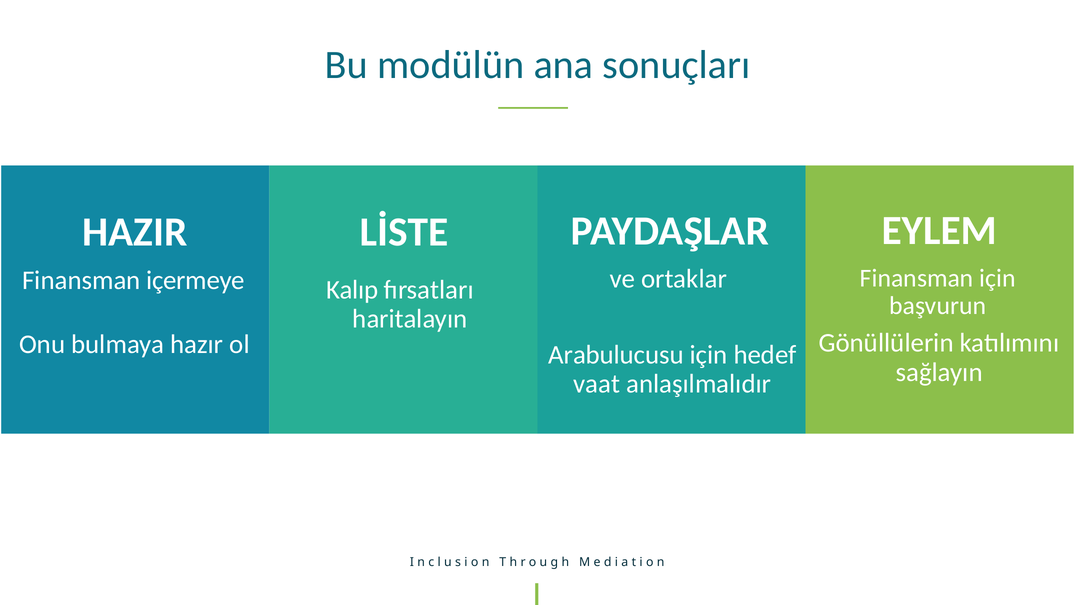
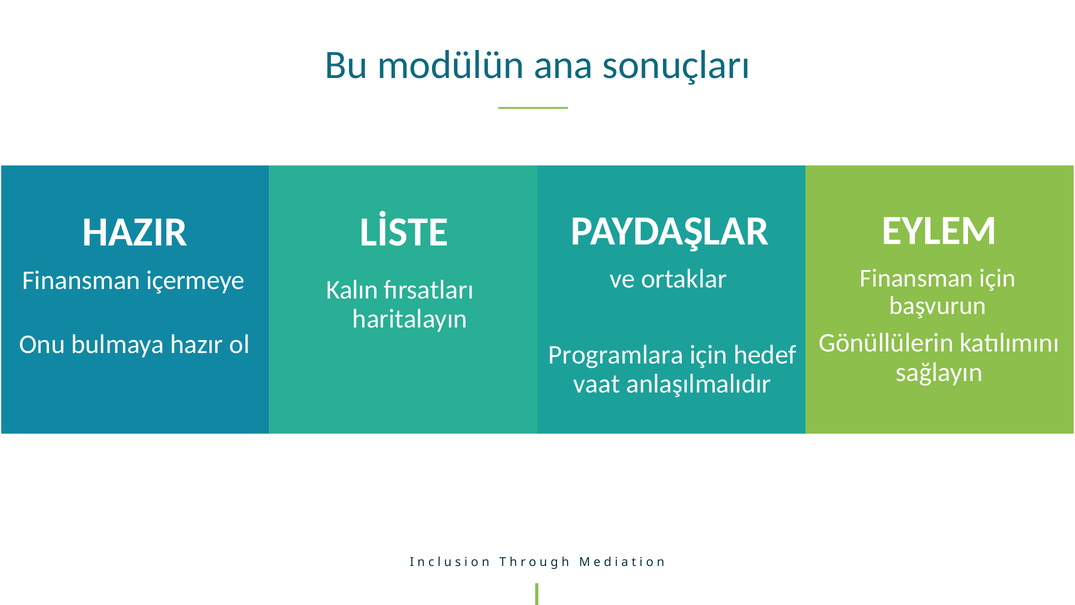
Kalıp: Kalıp -> Kalın (352, 290)
Arabulucusu: Arabulucusu -> Programlara (616, 355)
